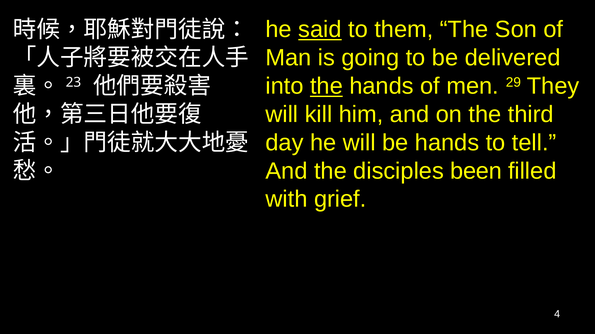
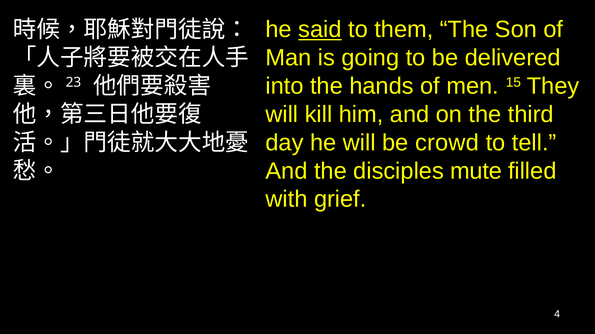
the underline: present -> none (326, 86)
29: 29 -> 15 (513, 82)
be hands: hands -> crowd (447, 143)
been: been -> mute (476, 171)
